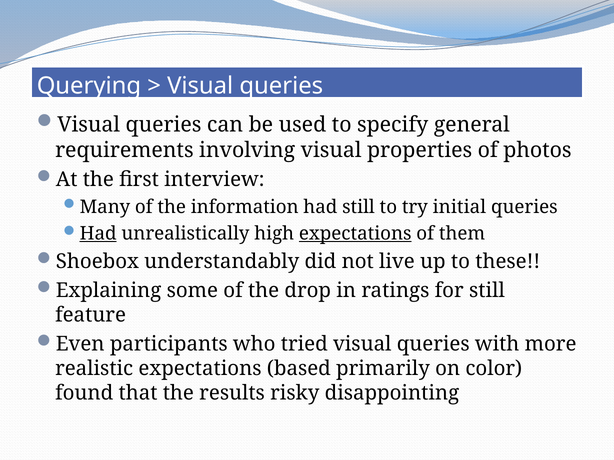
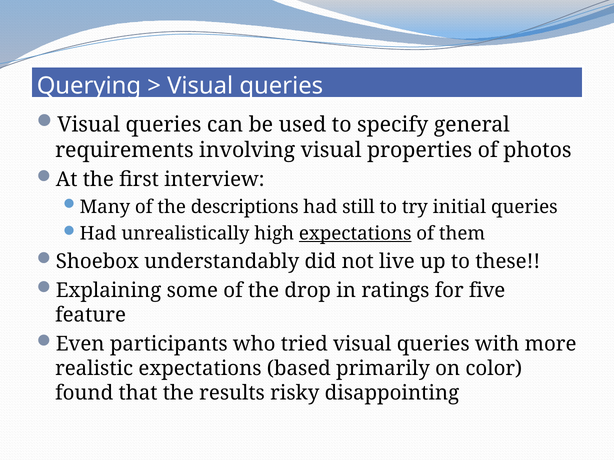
information: information -> descriptions (245, 207)
Had underline: present -> none (98, 234)
for still: still -> five (487, 291)
